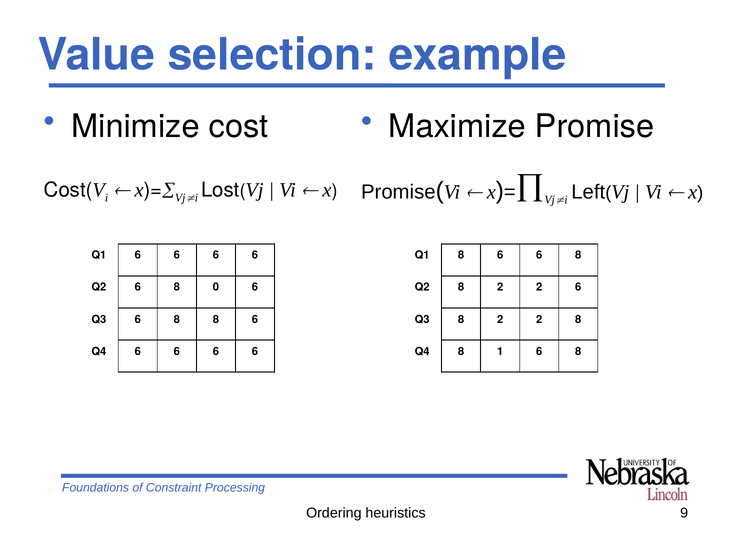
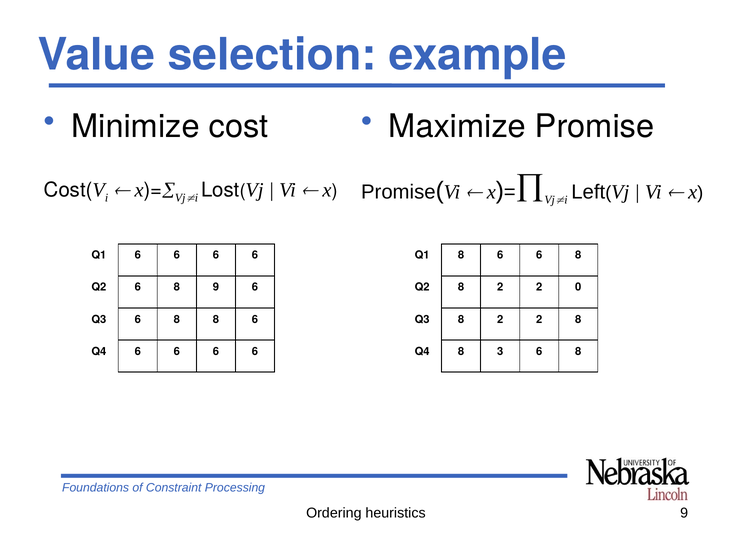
8 0: 0 -> 9 (216, 287)
2 6: 6 -> 0 (578, 287)
1: 1 -> 3 (500, 351)
